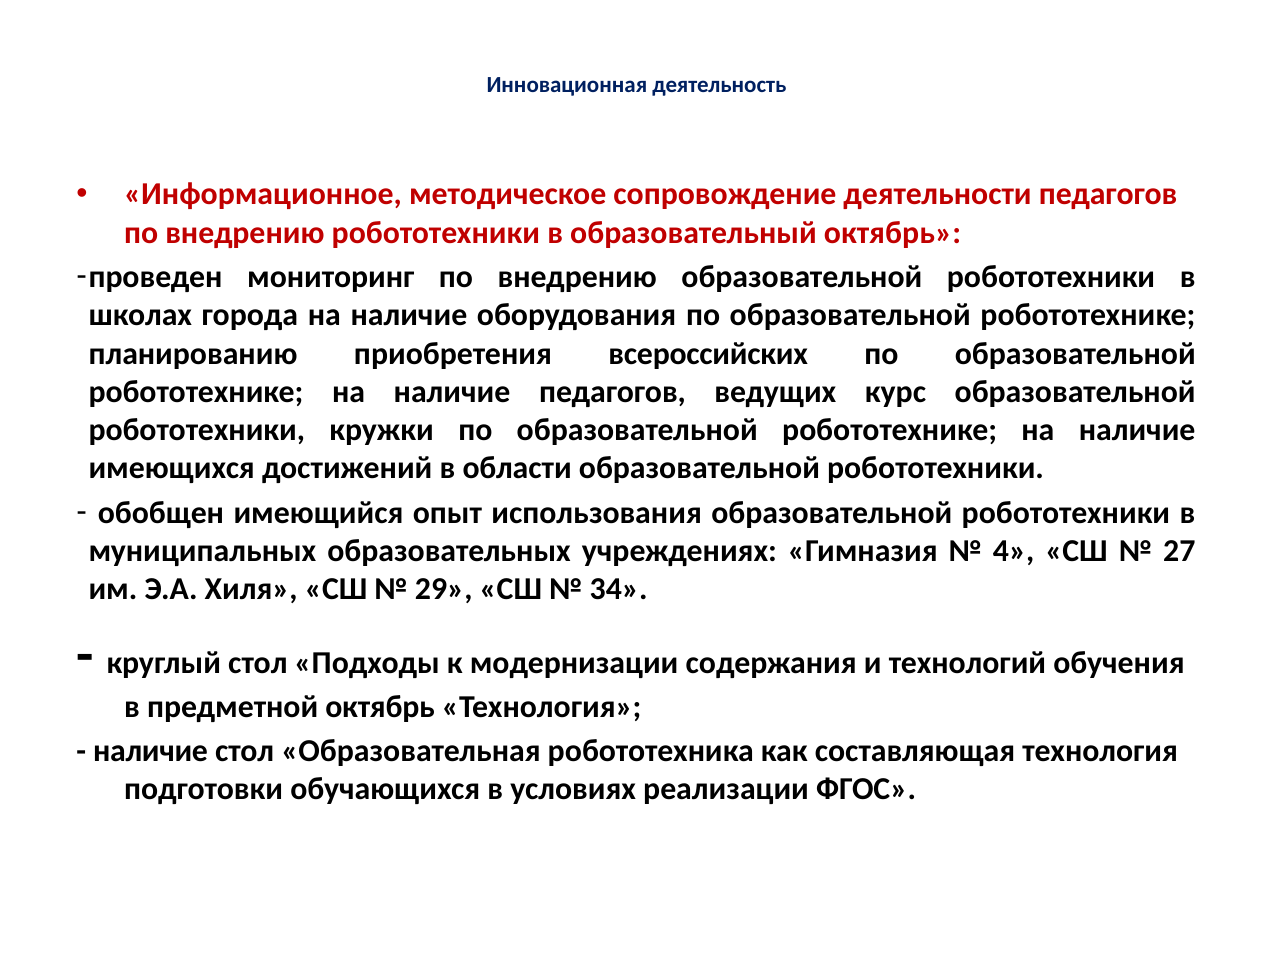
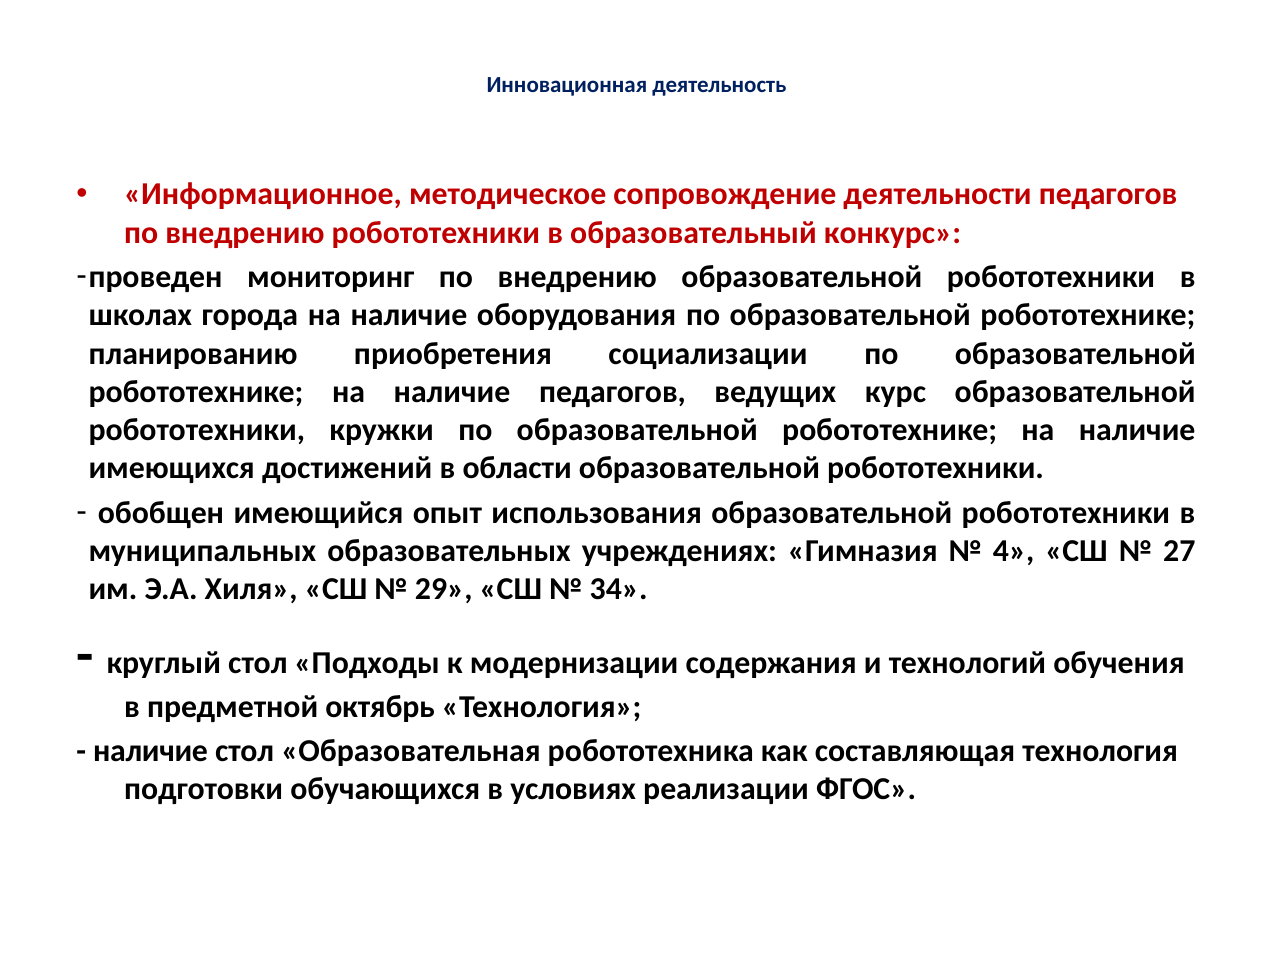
образовательный октябрь: октябрь -> конкурс (892, 232)
всероссийских: всероссийских -> социализации (708, 353)
